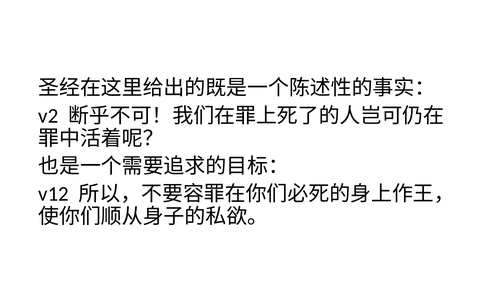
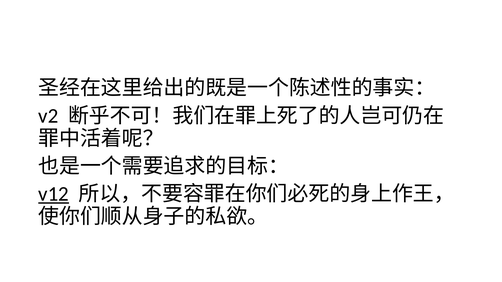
v12 underline: none -> present (54, 194)
